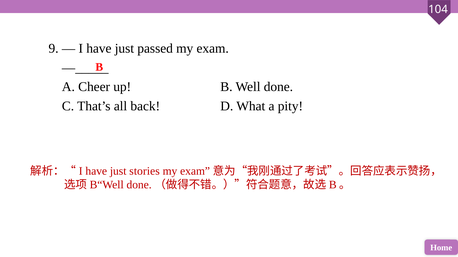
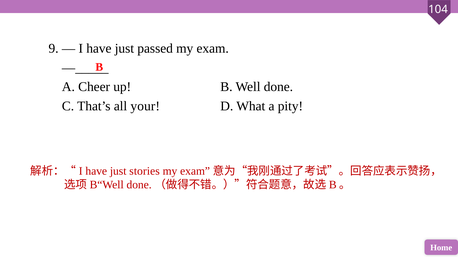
back: back -> your (145, 106)
